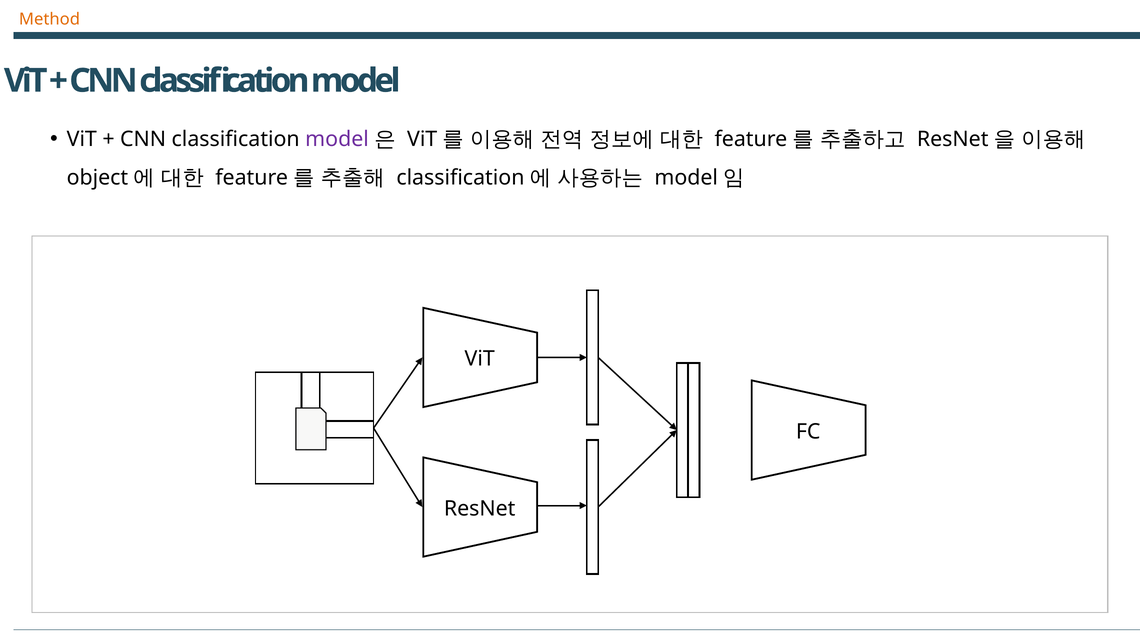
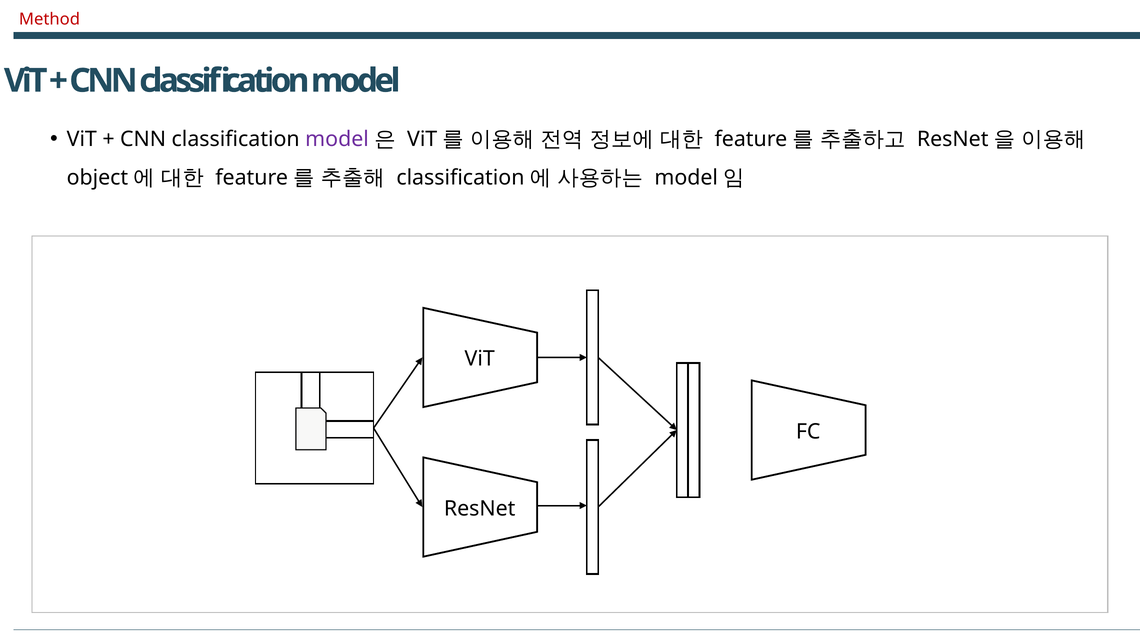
Method colour: orange -> red (50, 19)
